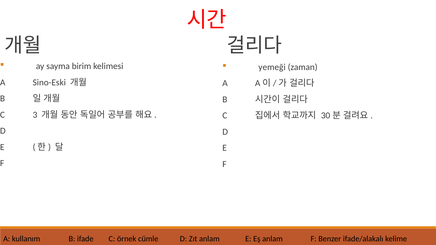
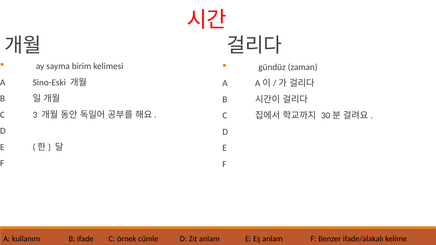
yemeği: yemeği -> gündüz (272, 67)
